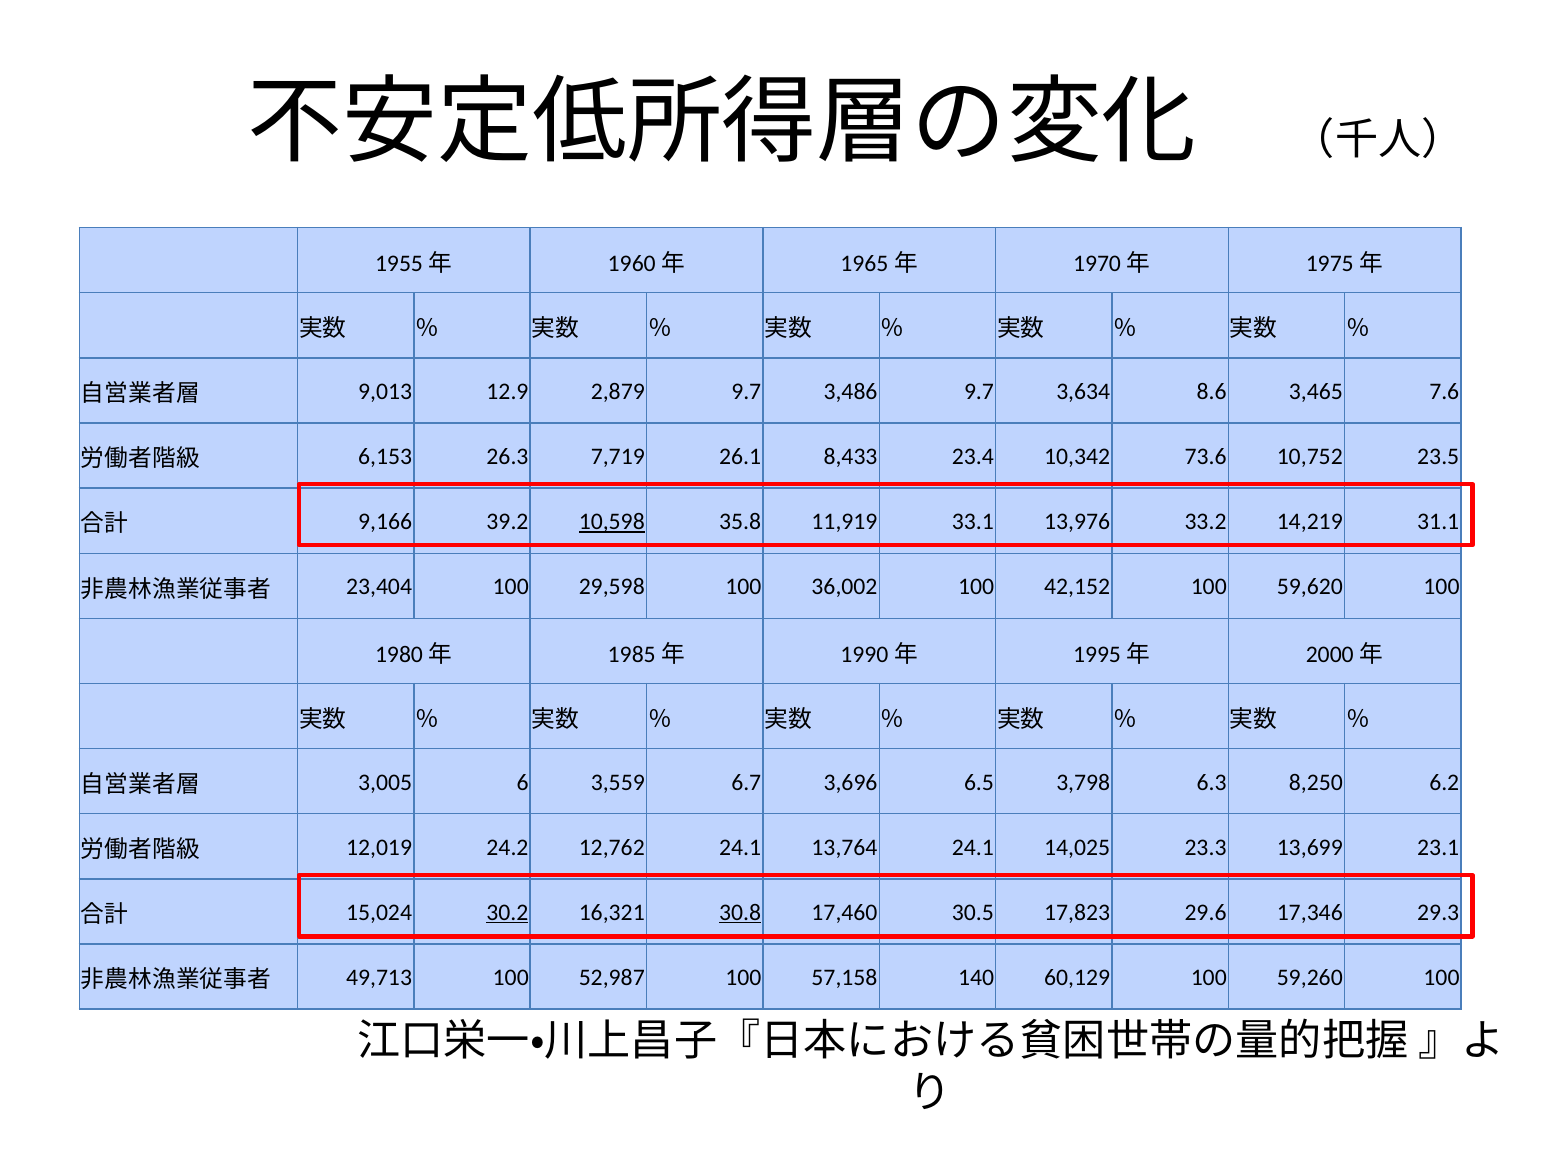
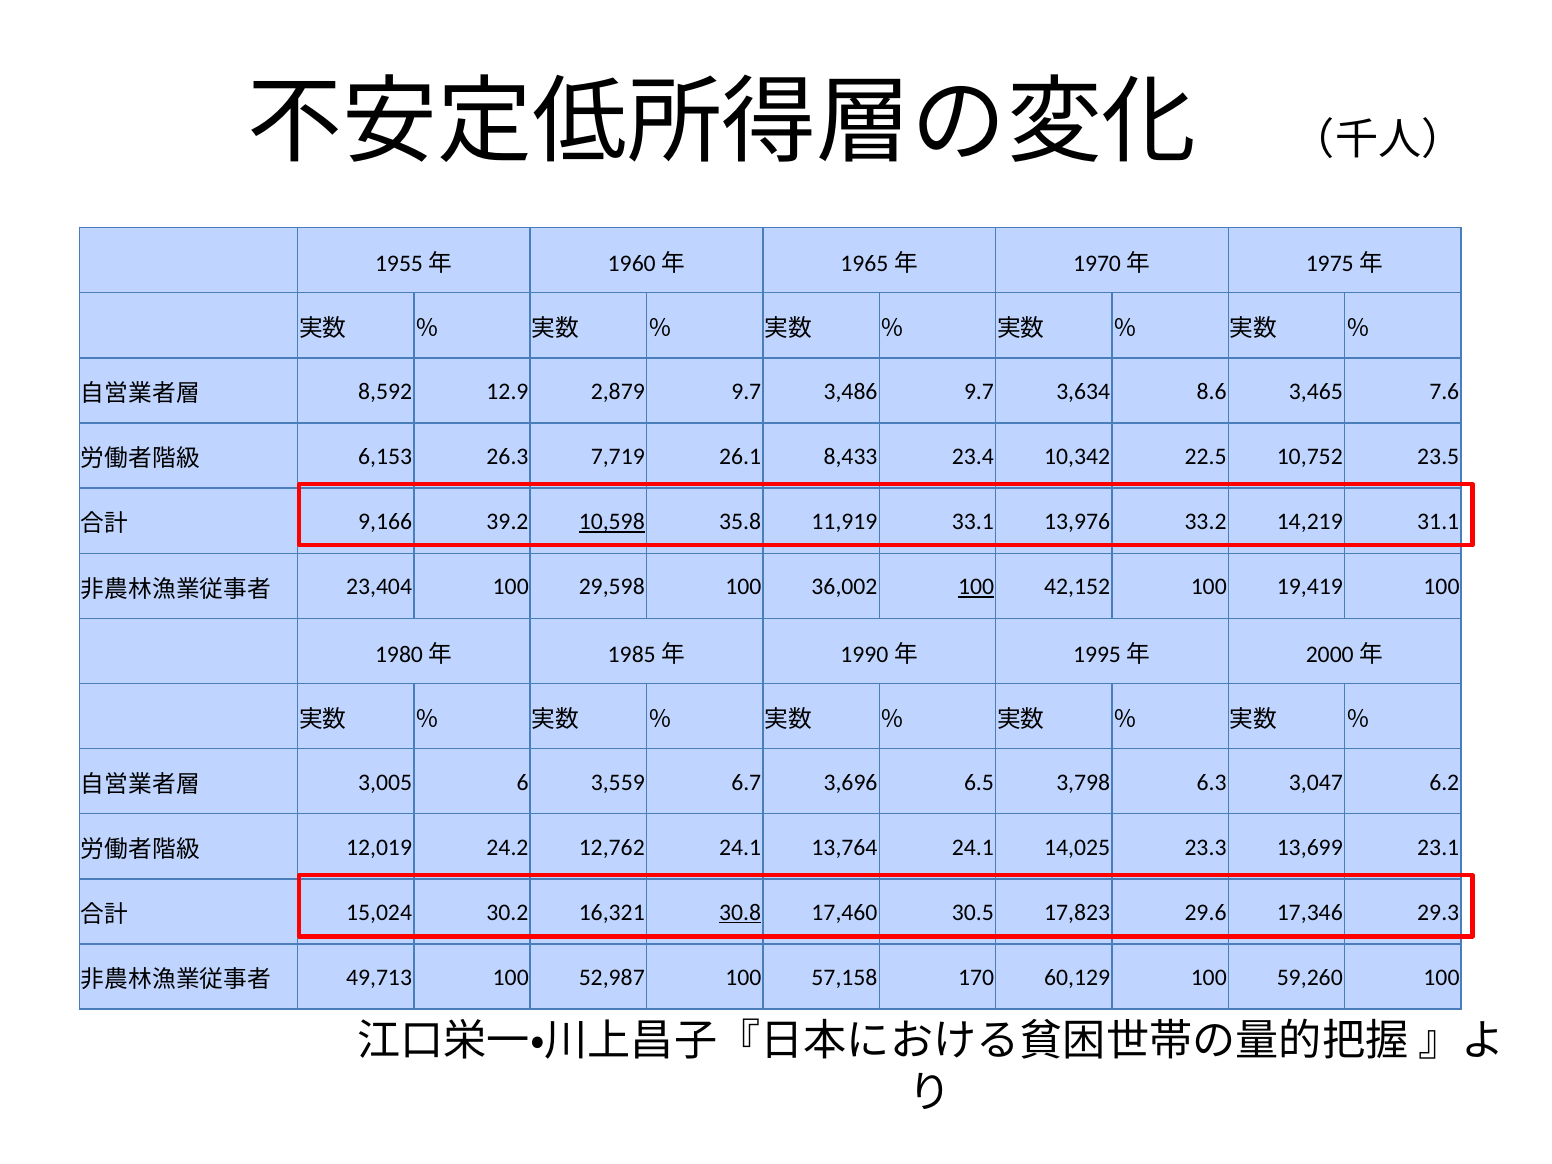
9,013: 9,013 -> 8,592 (385, 391)
73.6: 73.6 -> 22.5 (1206, 457)
100 underline: none -> present (976, 587)
59,620: 59,620 -> 19,419 (1310, 587)
8,250: 8,250 -> 3,047 (1316, 782)
30.2 underline: present -> none (507, 913)
140: 140 -> 170 (976, 978)
